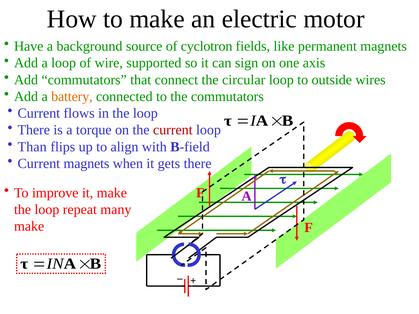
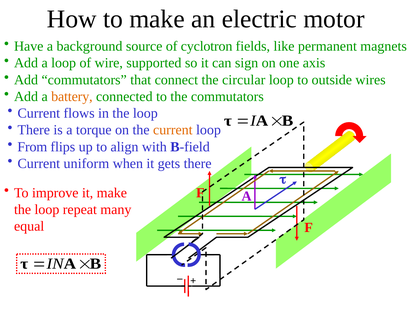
current colour: red -> orange (173, 130)
Than: Than -> From (32, 147)
Current magnets: magnets -> uniform (86, 164)
make: make -> equal (29, 226)
